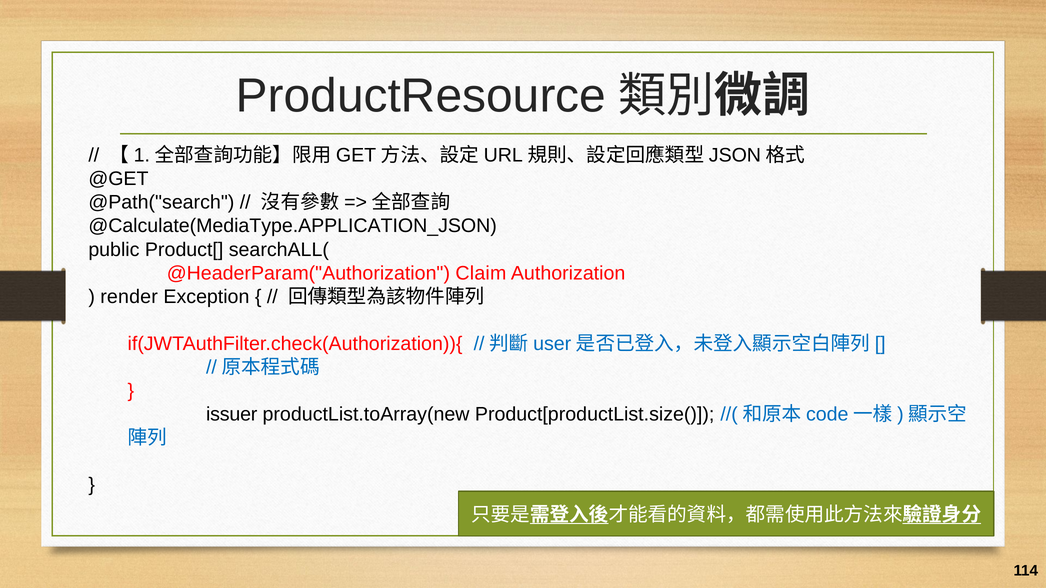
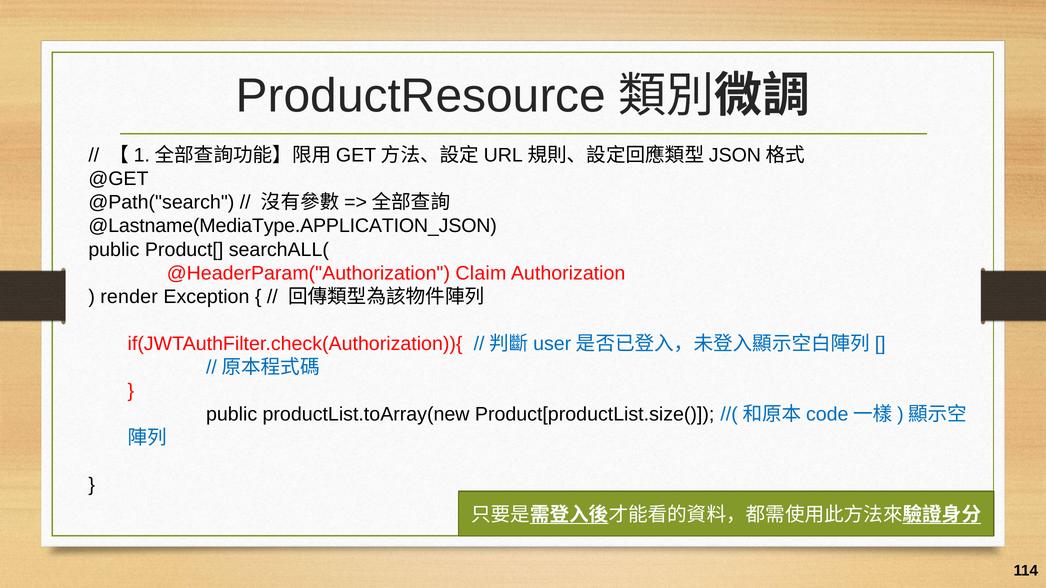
@Calculate(MediaType.APPLICATION_JSON: @Calculate(MediaType.APPLICATION_JSON -> @Lastname(MediaType.APPLICATION_JSON (293, 226)
issuer: issuer -> public (232, 414)
